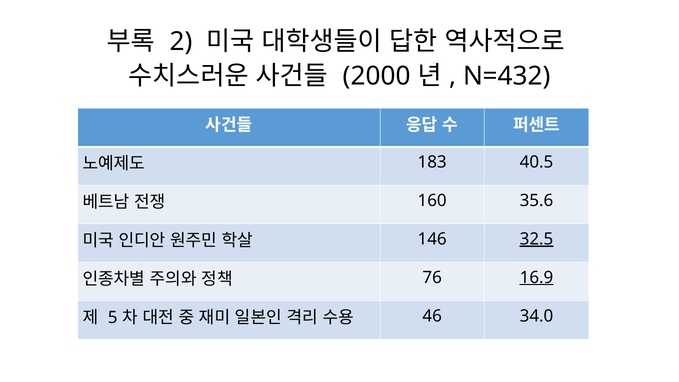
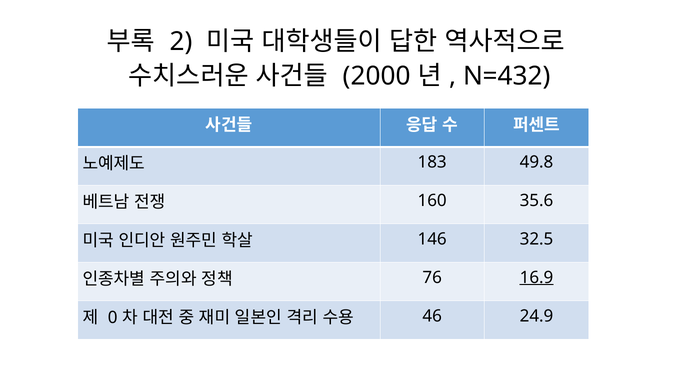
40.5: 40.5 -> 49.8 (537, 162)
32.5 underline: present -> none (537, 239)
5: 5 -> 0 (113, 317)
34.0: 34.0 -> 24.9 (537, 316)
